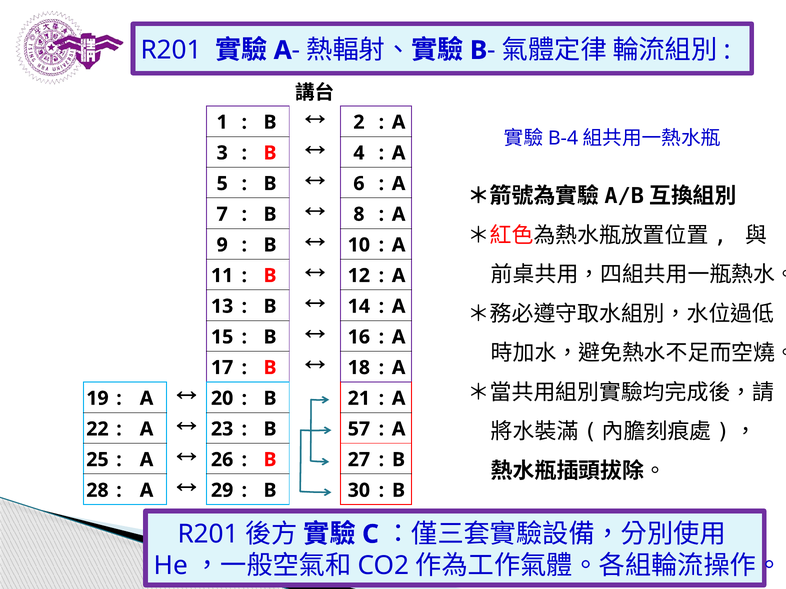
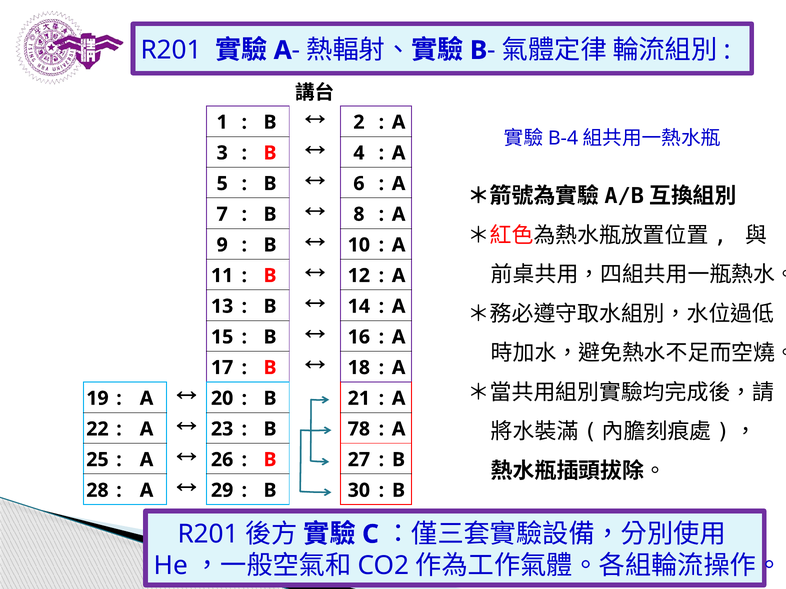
57: 57 -> 78 (359, 429)
